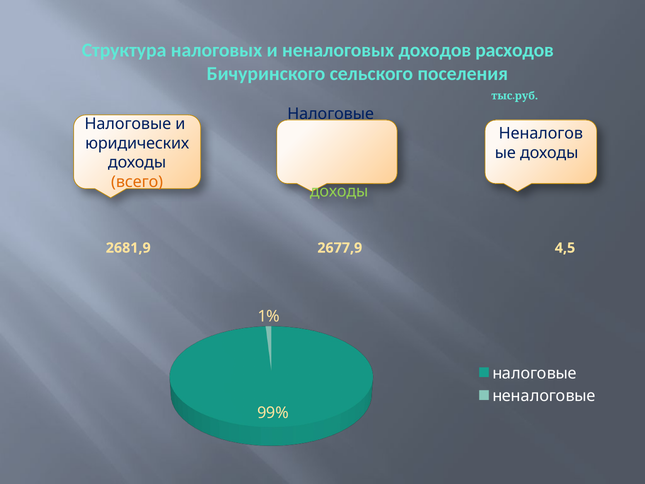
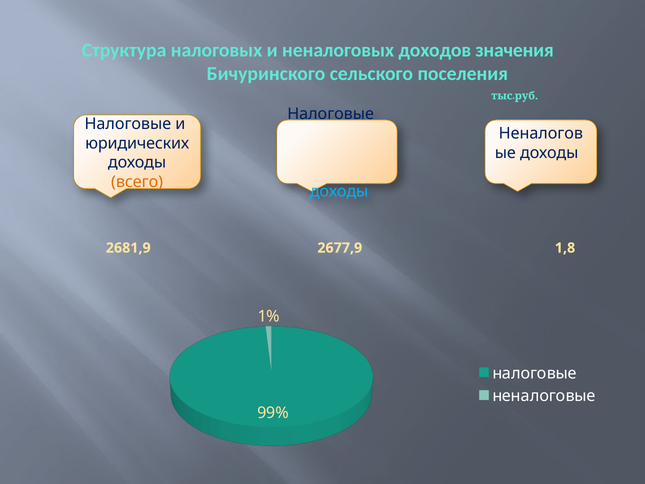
расходов: расходов -> значения (515, 50)
доходы colour: light green -> light blue (339, 192)
4,5: 4,5 -> 1,8 (565, 248)
